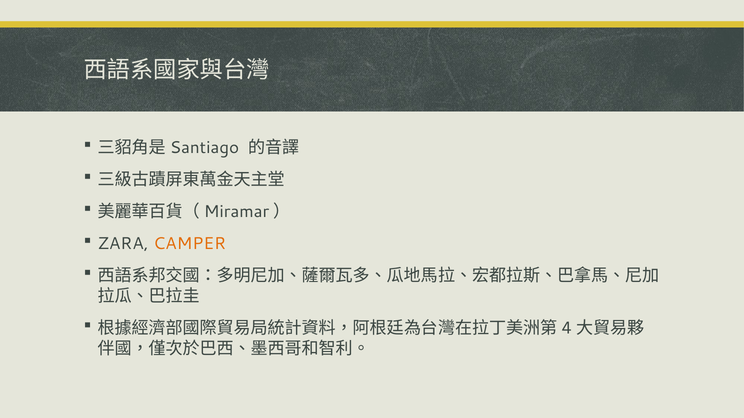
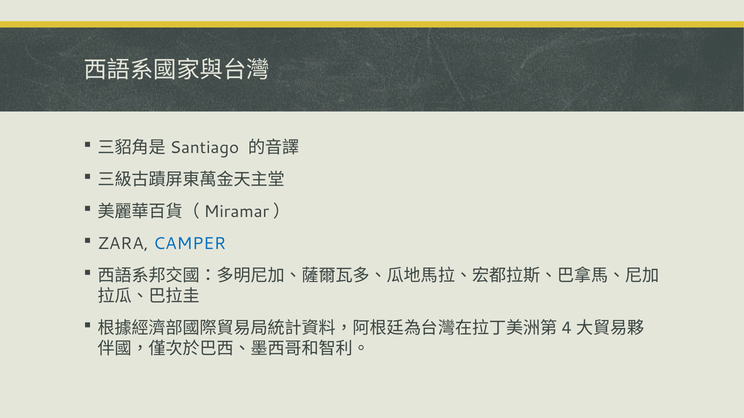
CAMPER colour: orange -> blue (190, 244)
